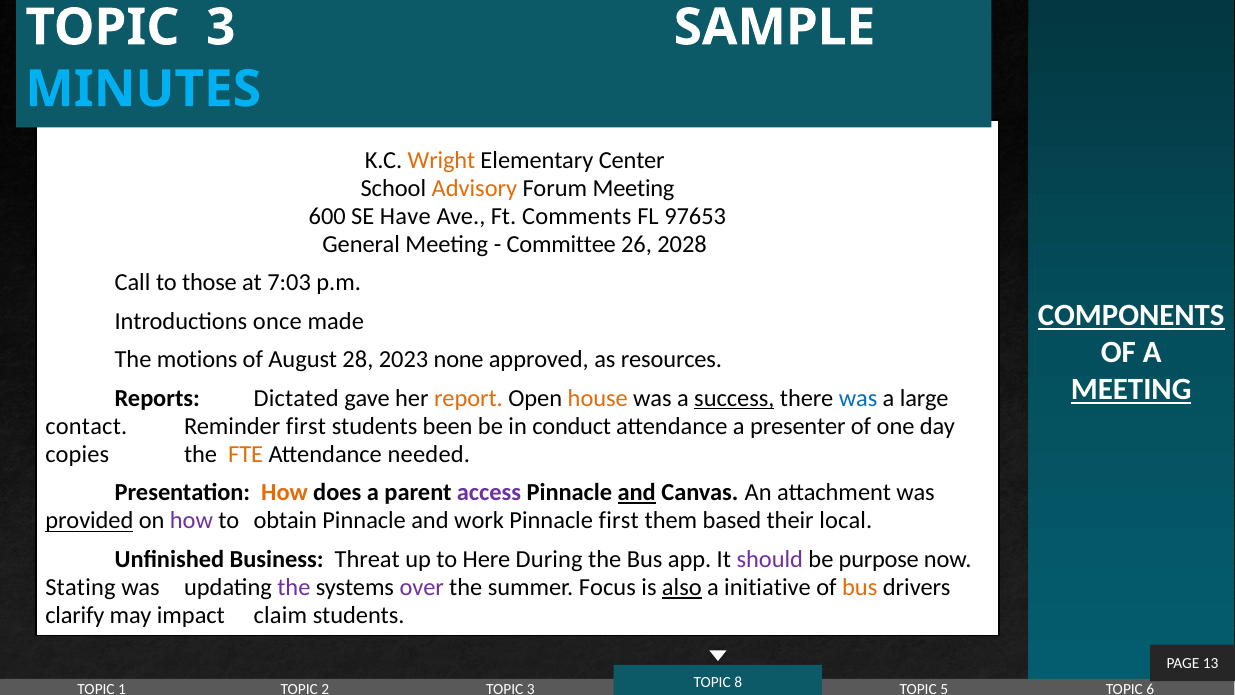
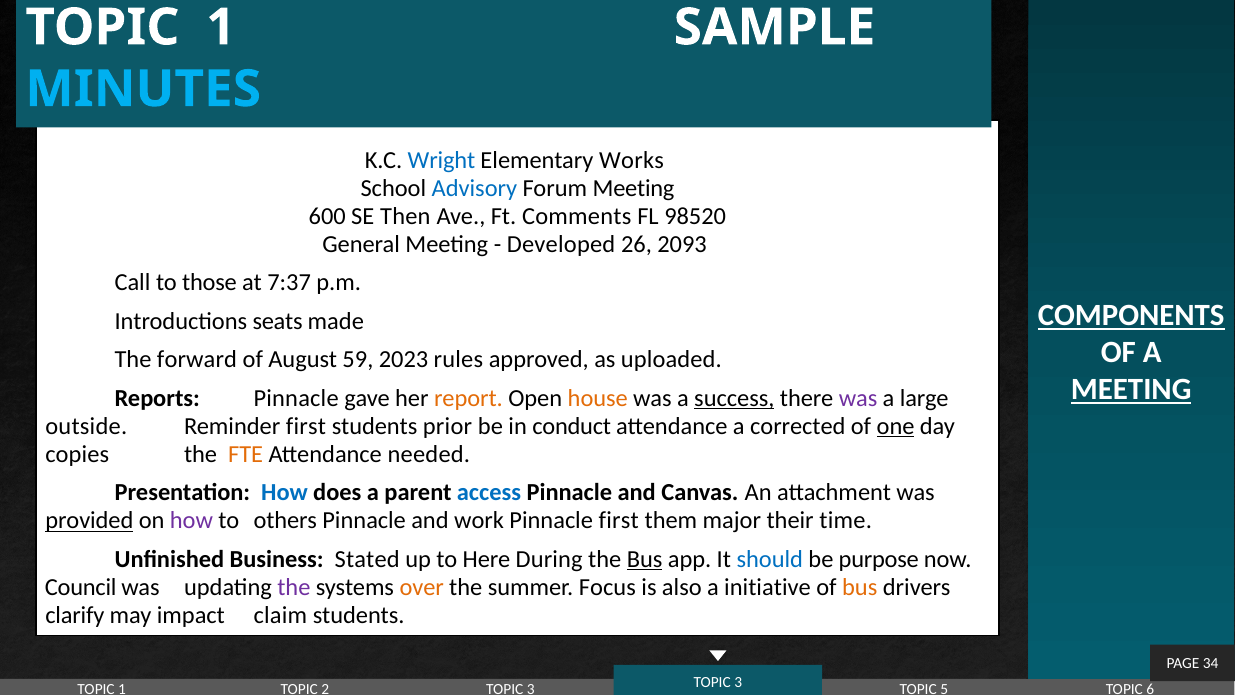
3: 3 -> 1 (221, 27)
Wright colour: orange -> blue (441, 160)
Center: Center -> Works (632, 160)
Advisory colour: orange -> blue (474, 188)
Have: Have -> Then (405, 216)
97653: 97653 -> 98520 (695, 216)
Committee: Committee -> Developed (561, 244)
2028: 2028 -> 2093 (682, 244)
7:03: 7:03 -> 7:37 (289, 283)
once: once -> seats (278, 321)
motions: motions -> forward (197, 359)
28: 28 -> 59 (358, 359)
none: none -> rules (458, 359)
resources: resources -> uploaded (671, 359)
Reports Dictated: Dictated -> Pinnacle (296, 398)
was colour: blue -> purple (858, 398)
contact: contact -> outside (86, 426)
been: been -> prior (448, 426)
presenter: presenter -> corrected (798, 426)
one underline: none -> present (896, 426)
How colour: orange -> blue (285, 492)
access colour: purple -> blue (489, 492)
and underline: present -> none (637, 492)
obtain: obtain -> others (285, 521)
based: based -> major (732, 521)
local: local -> time (846, 521)
Threat: Threat -> Stated (367, 559)
Bus underline: none -> present (645, 559)
should colour: purple -> blue (770, 559)
Stating: Stating -> Council (81, 587)
over colour: purple -> orange (422, 587)
also underline: present -> none (682, 587)
13: 13 -> 34 (1211, 664)
8: 8 -> 3 (738, 682)
